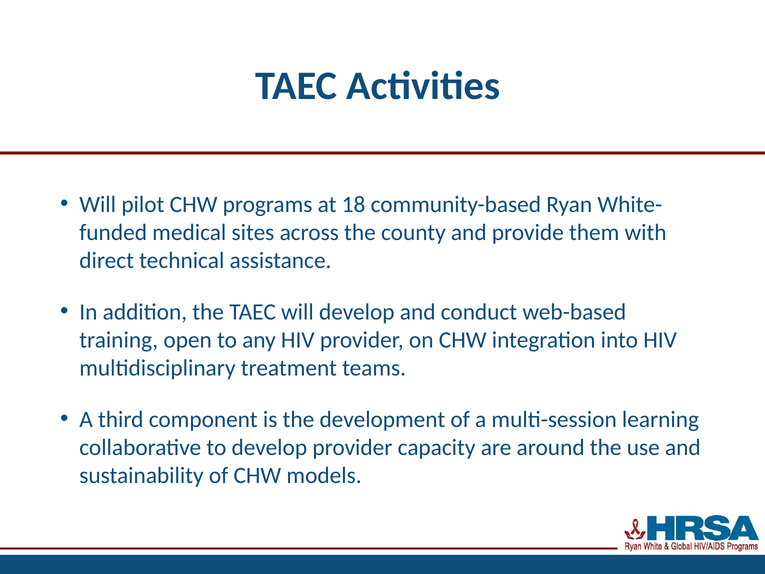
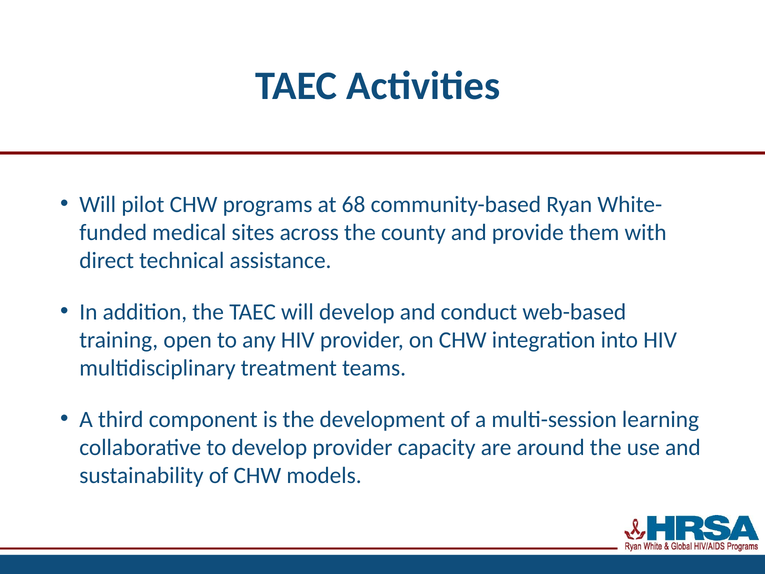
18: 18 -> 68 (354, 204)
